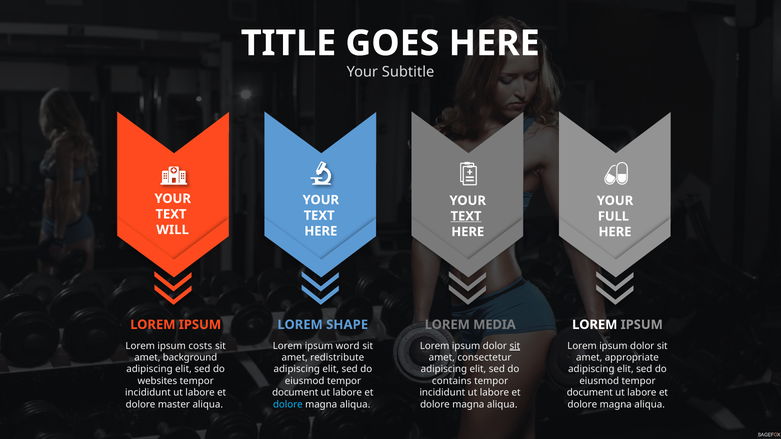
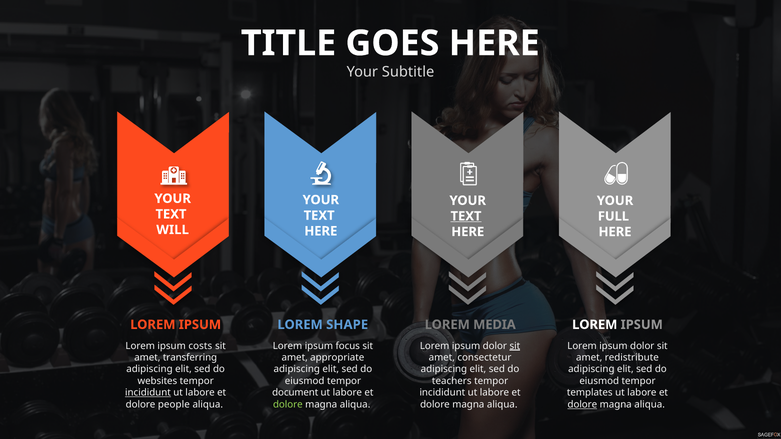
word: word -> focus (348, 346)
background: background -> transferring (190, 358)
redistribute: redistribute -> appropriate (337, 358)
appropriate: appropriate -> redistribute (632, 358)
contains: contains -> teachers (452, 381)
incididunt underline: none -> present (148, 393)
document: document -> templates (590, 393)
master: master -> people (174, 405)
dolore colour: light blue -> light green (288, 405)
dolore underline: none -> present (582, 405)
